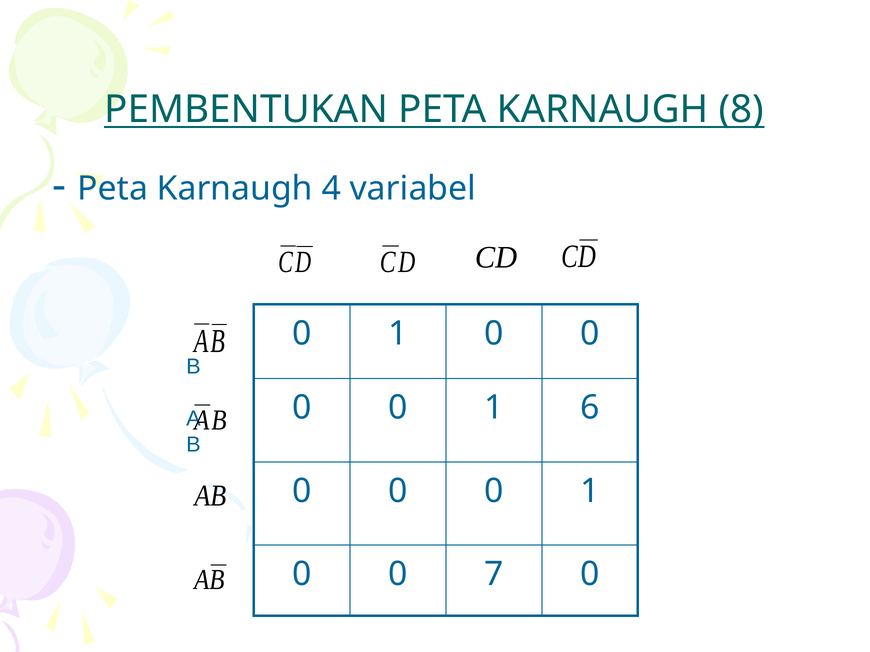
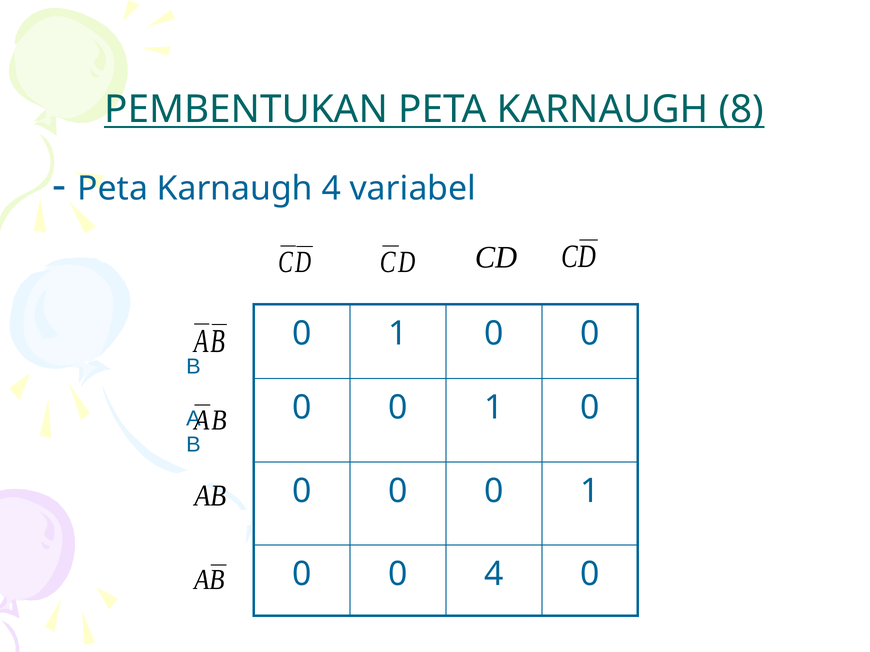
6: 6 -> 0 (590, 408)
0 7: 7 -> 4 (494, 575)
